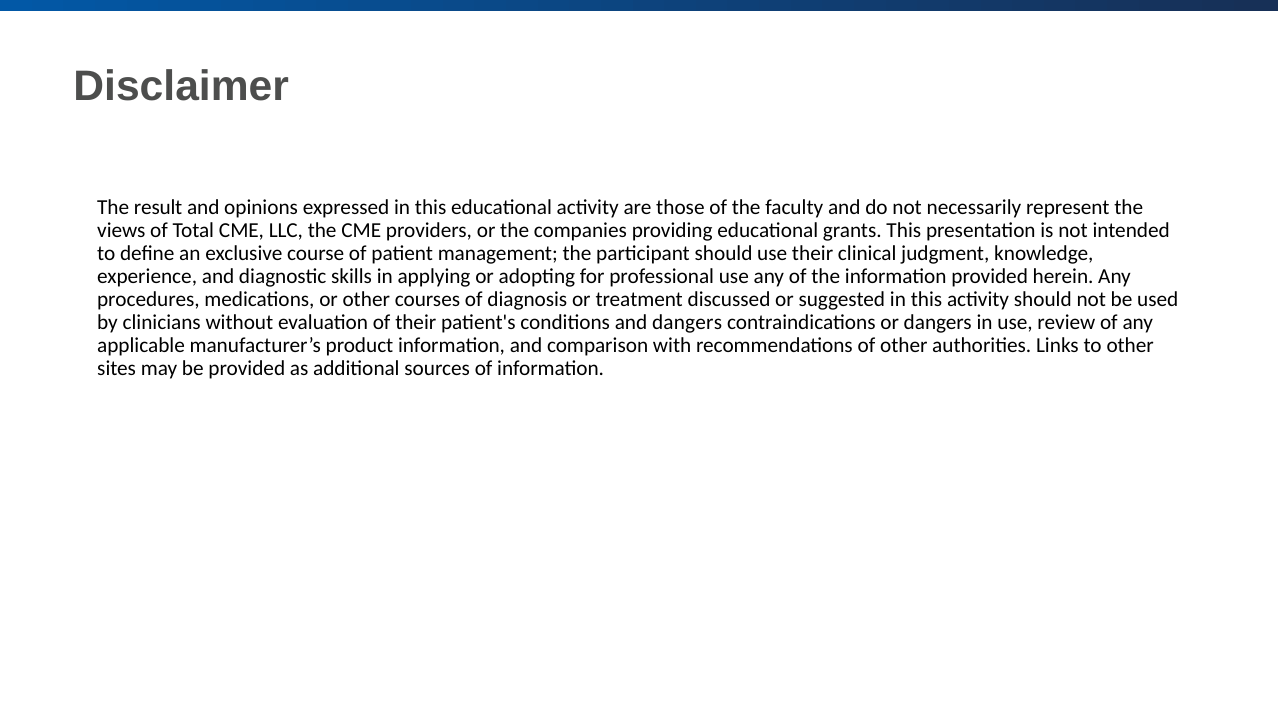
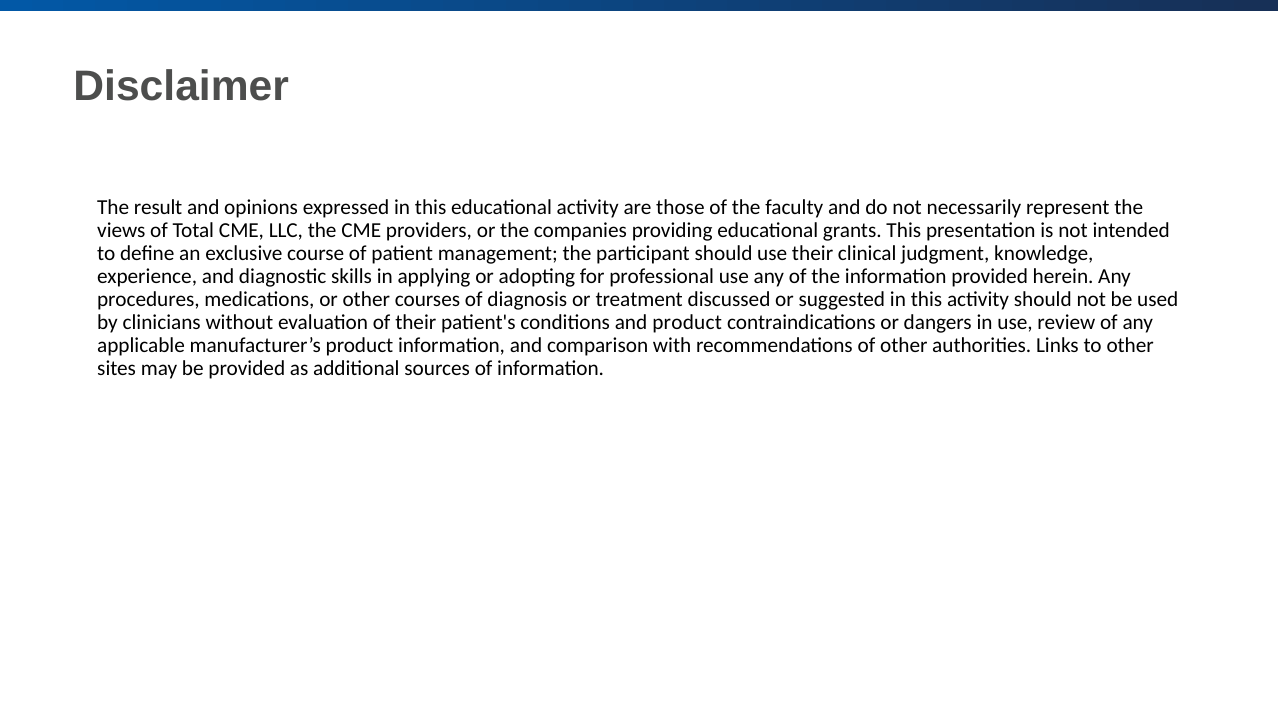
and dangers: dangers -> product (687, 322)
